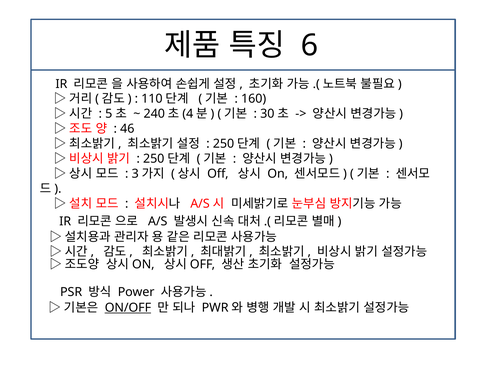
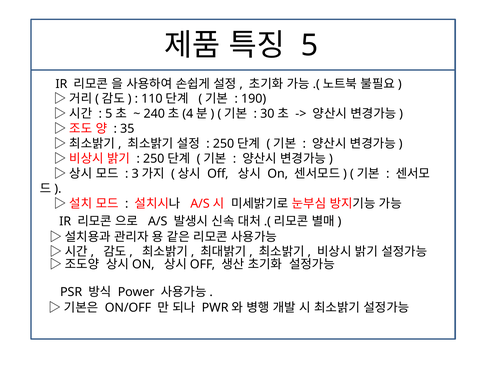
6: 6 -> 5 (309, 45)
160: 160 -> 190 (254, 99)
46: 46 -> 35 (127, 129)
ON/OFF underline: present -> none (128, 307)
